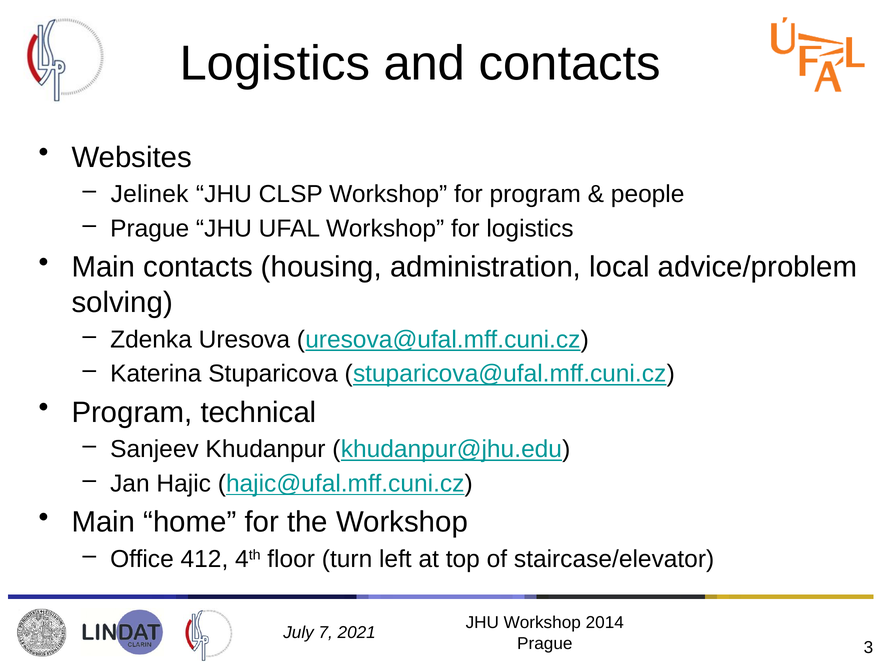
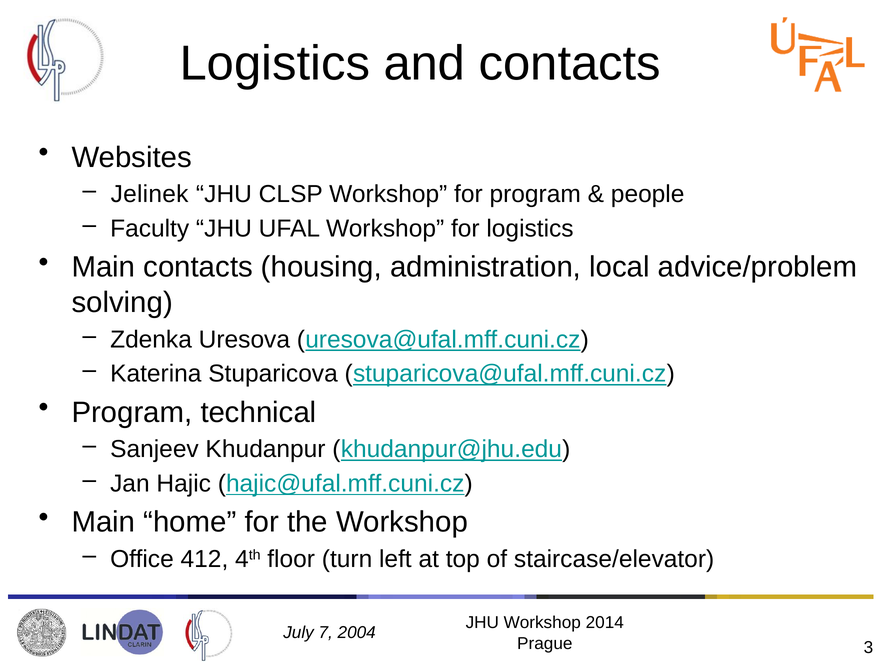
Prague: Prague -> Faculty (150, 228)
2021: 2021 -> 2004 (357, 632)
